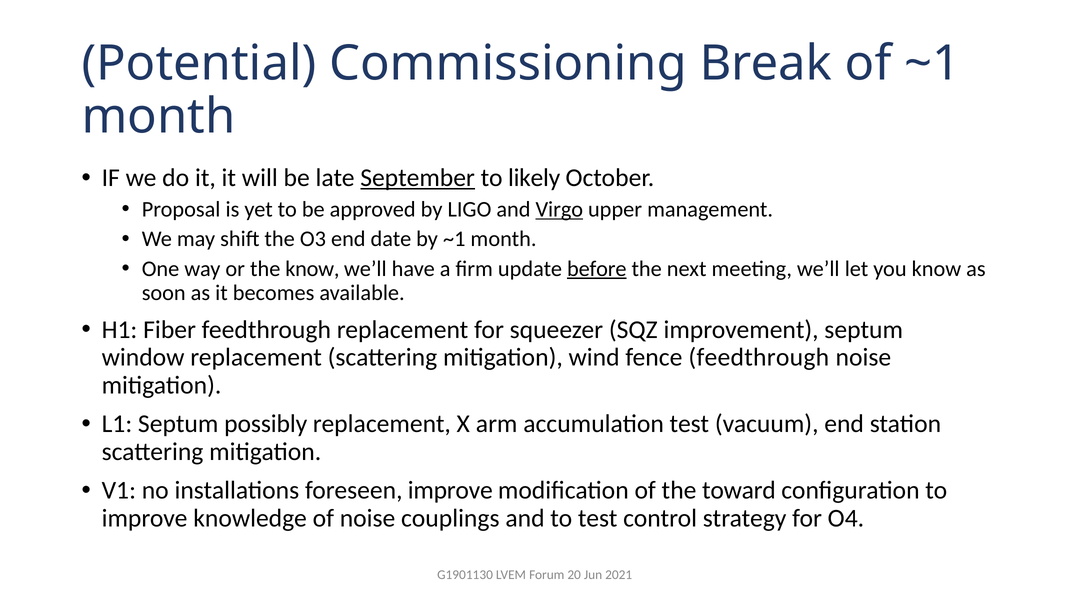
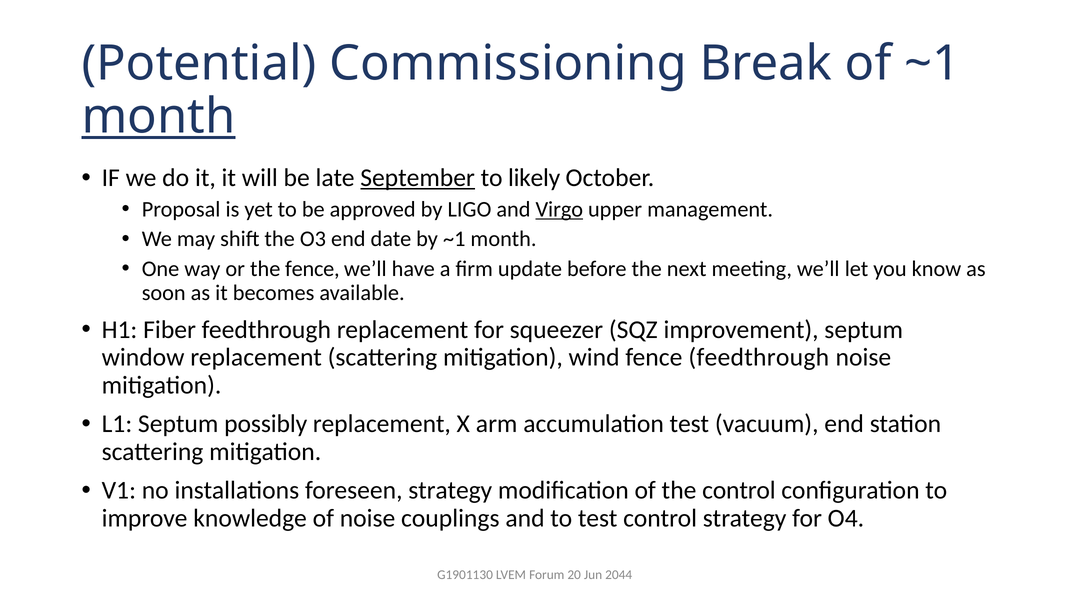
month underline: none -> present (158, 116)
the know: know -> fence (312, 269)
before underline: present -> none (597, 269)
foreseen improve: improve -> strategy (450, 490)
the toward: toward -> control (739, 490)
2021: 2021 -> 2044 (619, 575)
